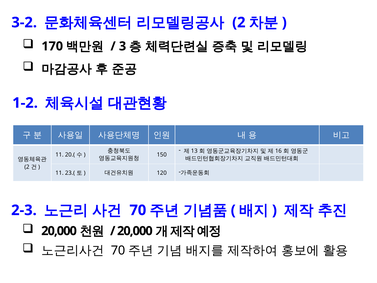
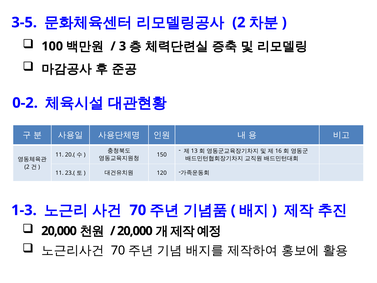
3-2: 3-2 -> 3-5 (24, 22)
170: 170 -> 100 (52, 46)
1-2: 1-2 -> 0-2 (25, 103)
2-3: 2-3 -> 1-3 (24, 210)
